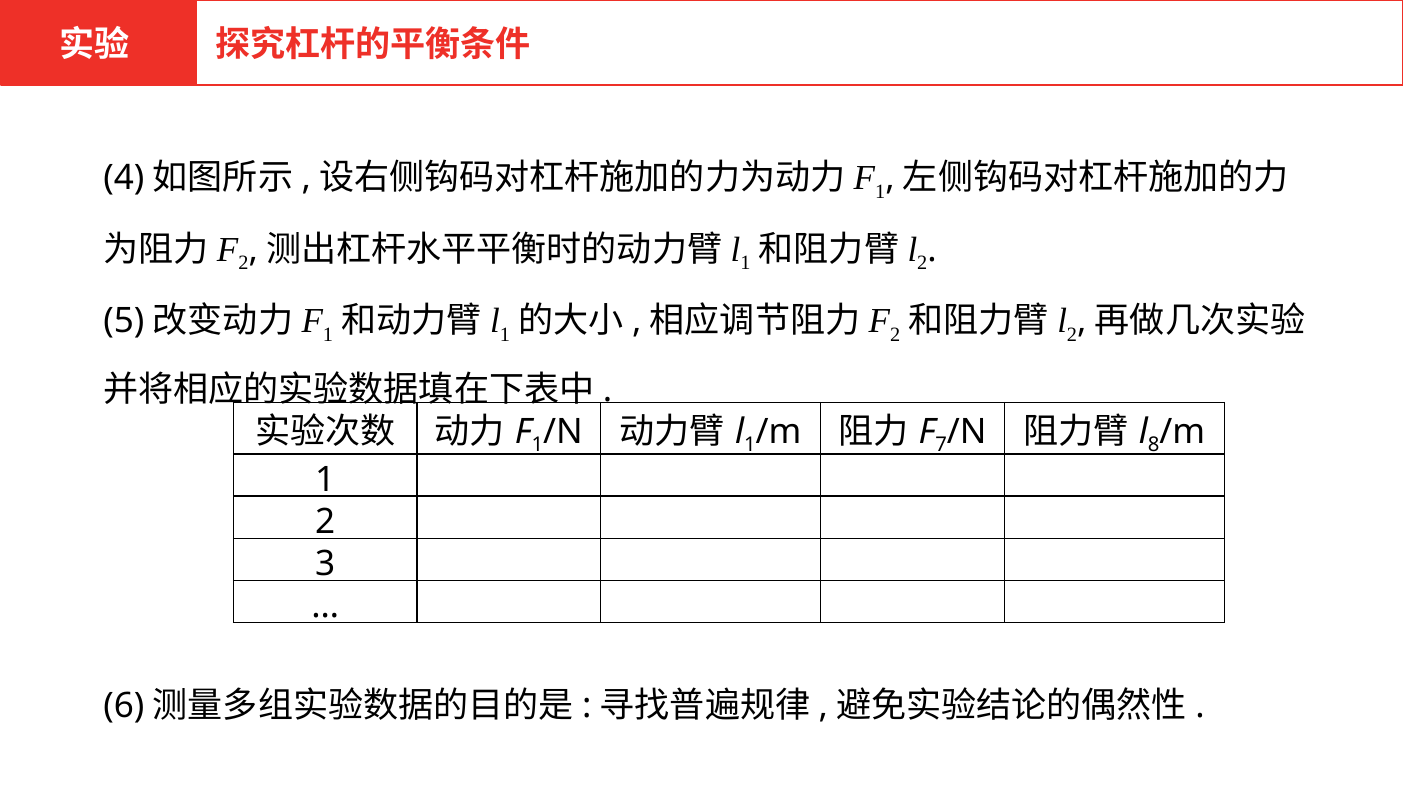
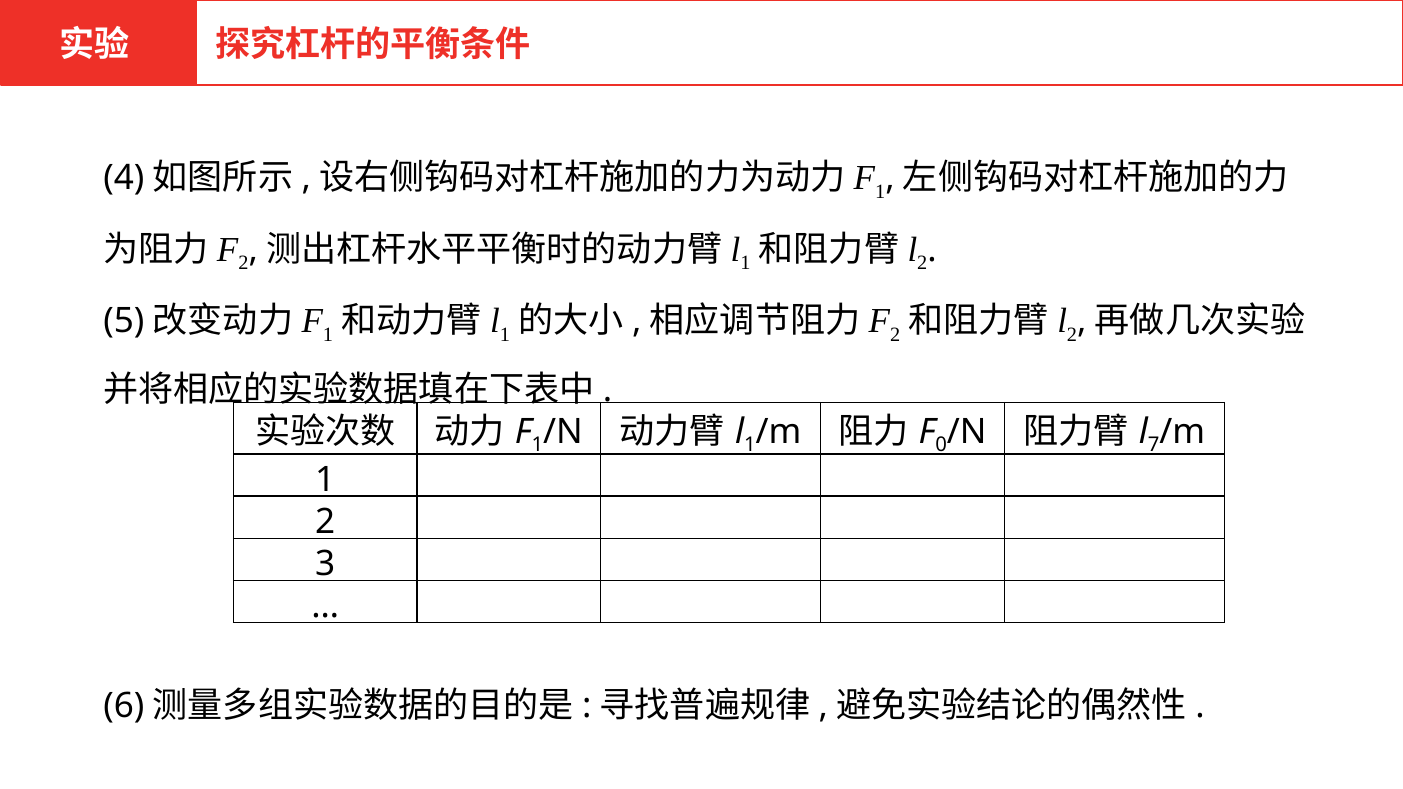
7: 7 -> 0 (941, 445)
8: 8 -> 7 (1154, 445)
